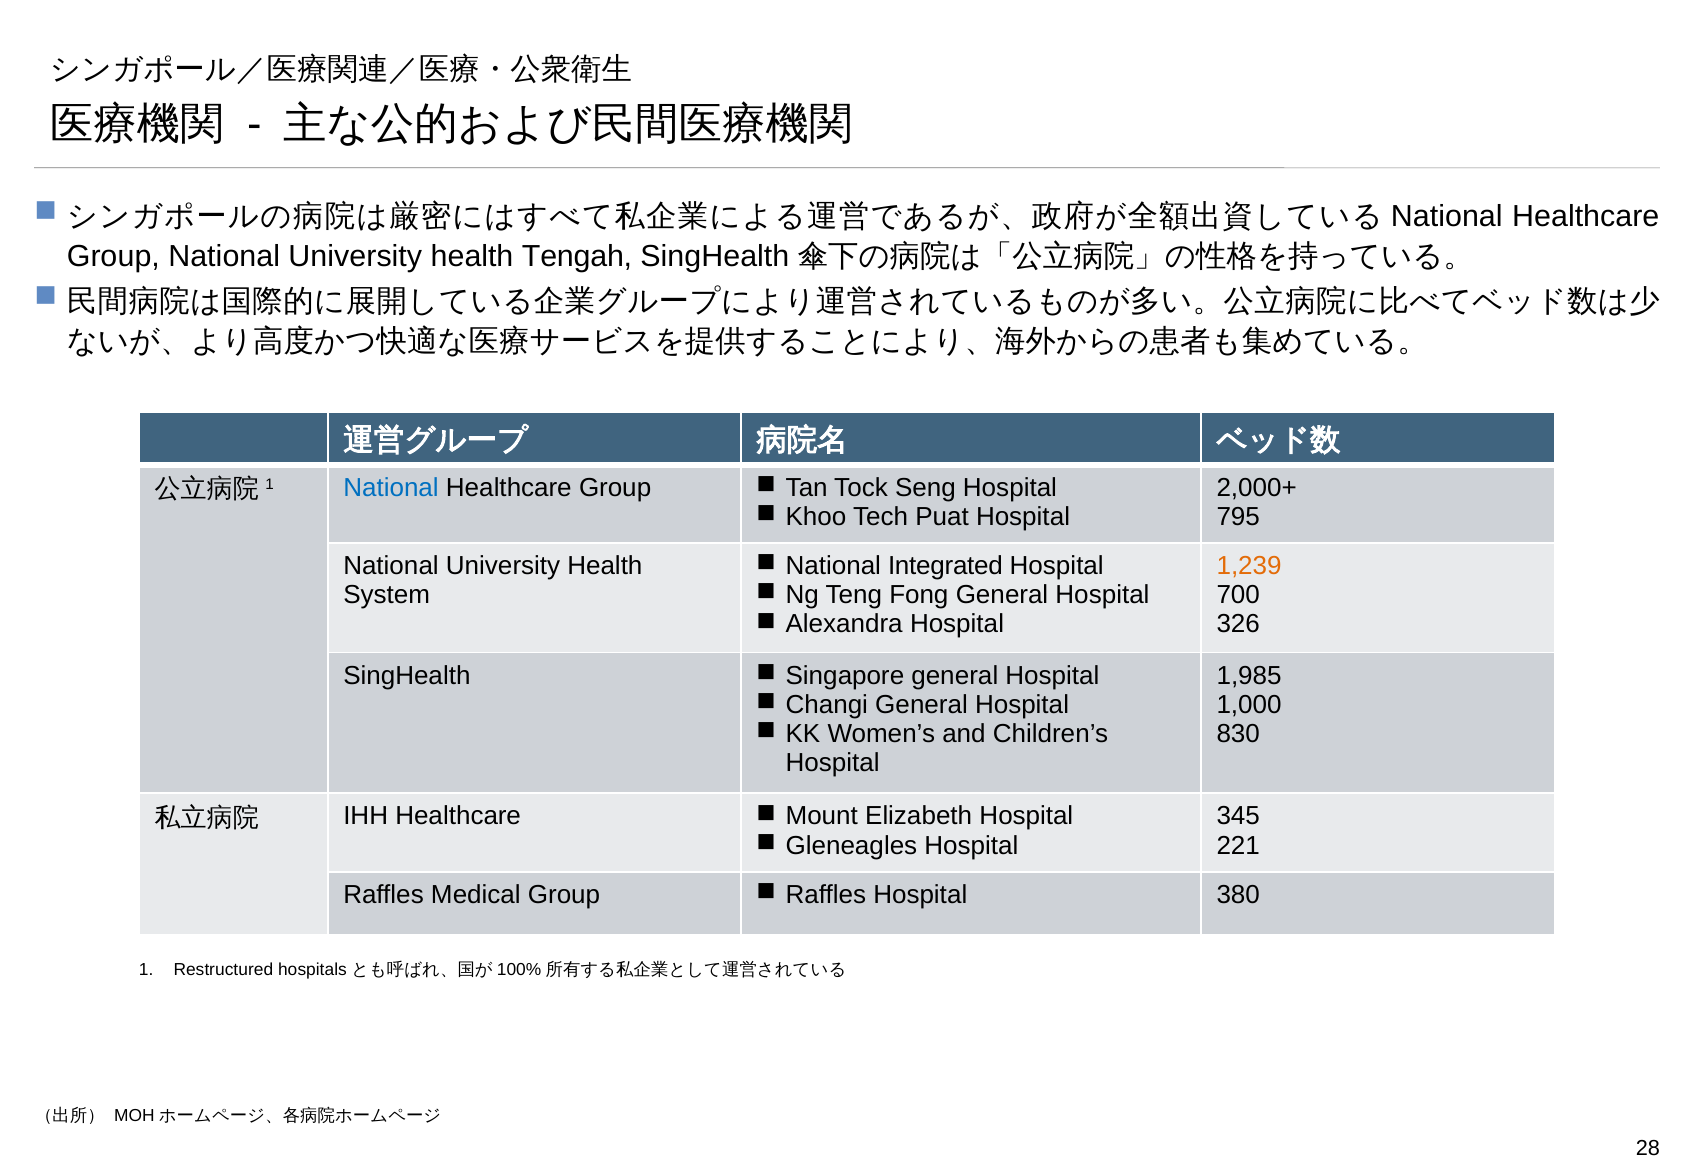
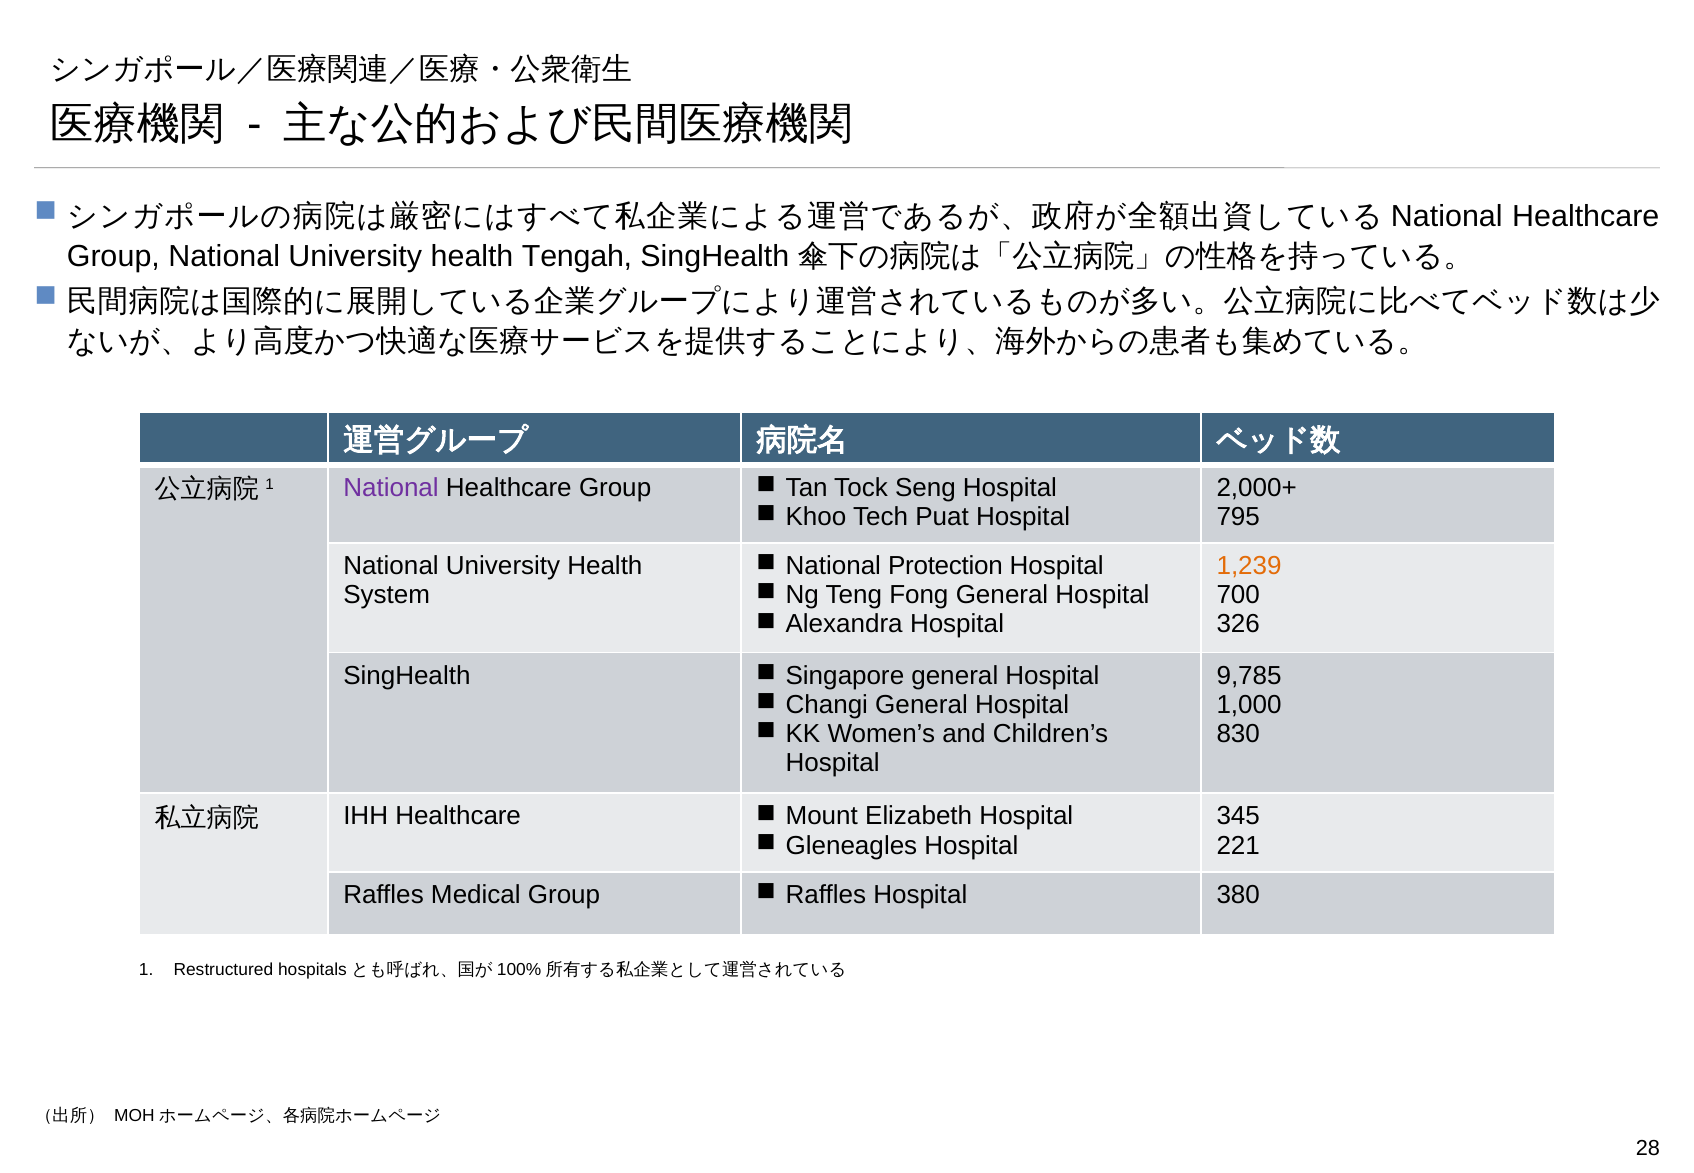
National colour: blue -> purple (391, 488)
Integrated: Integrated -> Protection (945, 566)
1,985: 1,985 -> 9,785 (1249, 675)
